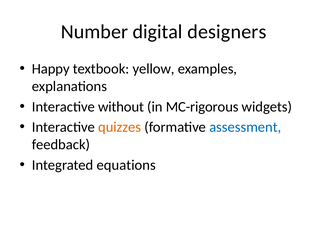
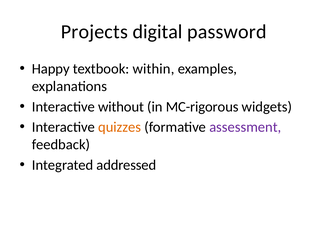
Number: Number -> Projects (94, 32)
designers: designers -> password (227, 32)
yellow: yellow -> within (154, 69)
assessment colour: blue -> purple (245, 127)
equations: equations -> addressed (126, 165)
